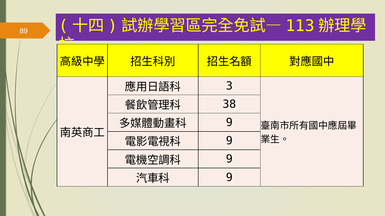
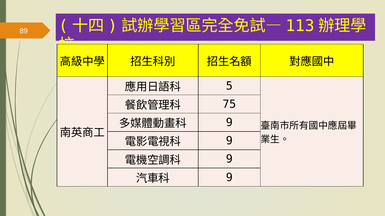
3: 3 -> 5 (229, 86)
38: 38 -> 75 (229, 104)
